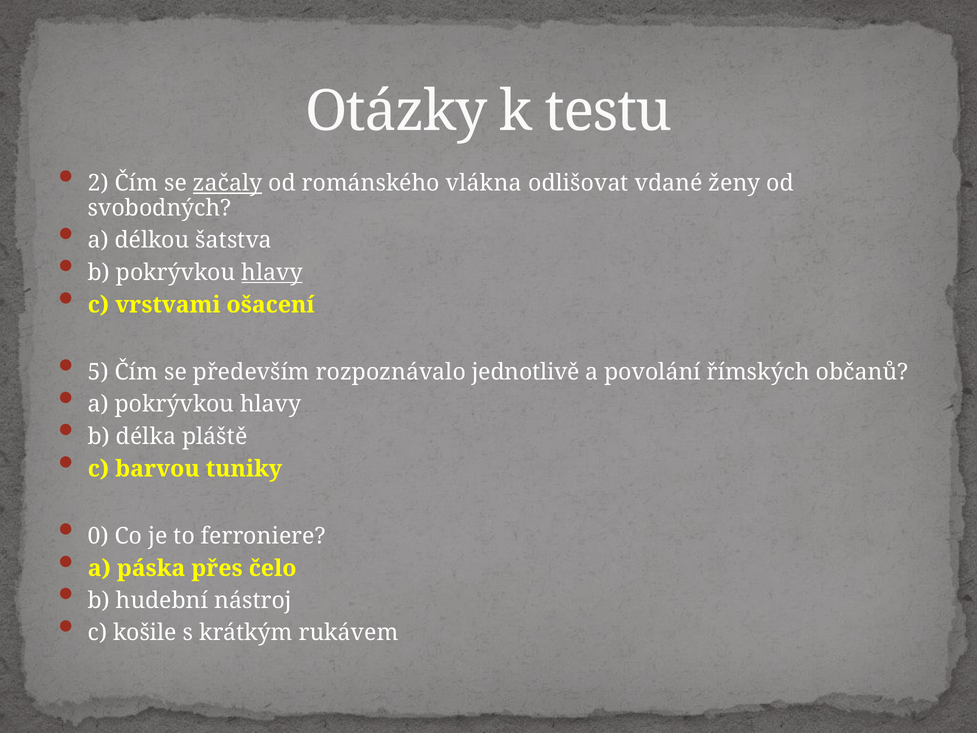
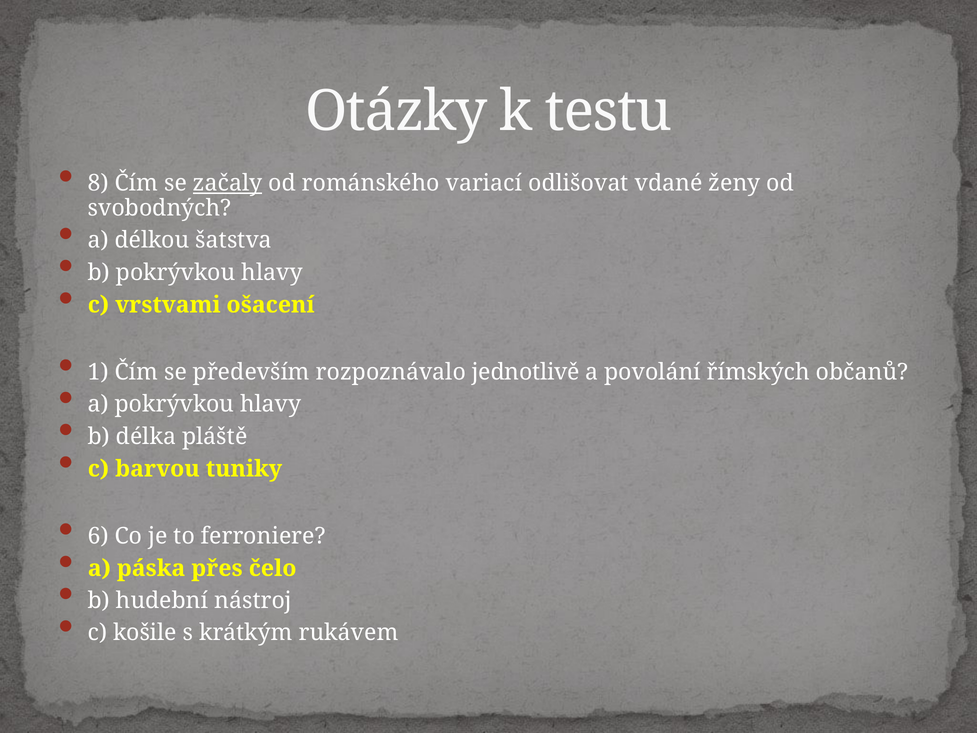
2: 2 -> 8 (98, 183)
vlákna: vlákna -> variací (484, 183)
hlavy underline: present -> none (272, 272)
5: 5 -> 1 (98, 372)
0: 0 -> 6 (98, 536)
